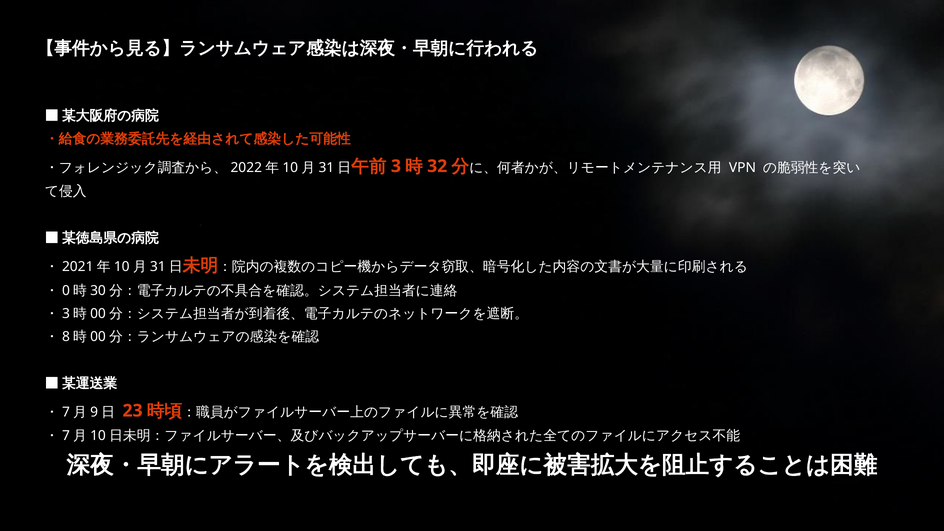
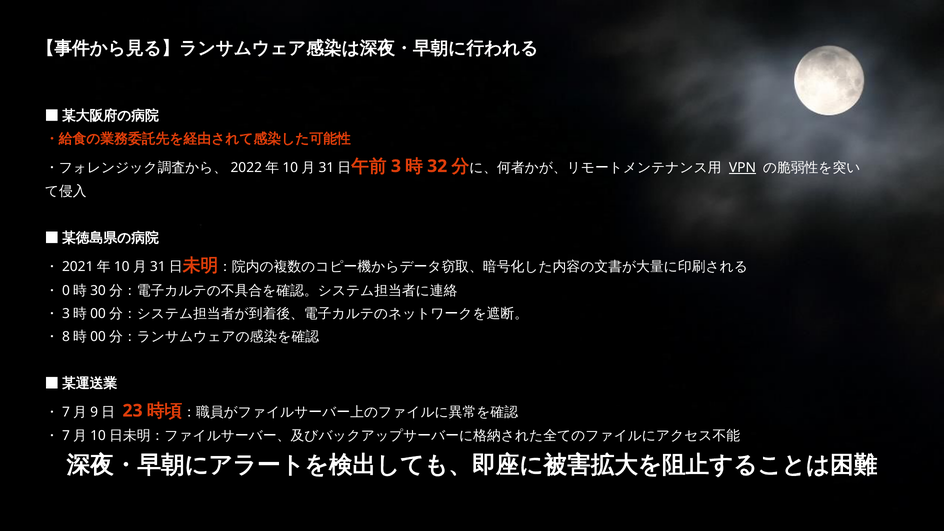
VPN underline: none -> present (742, 167)
